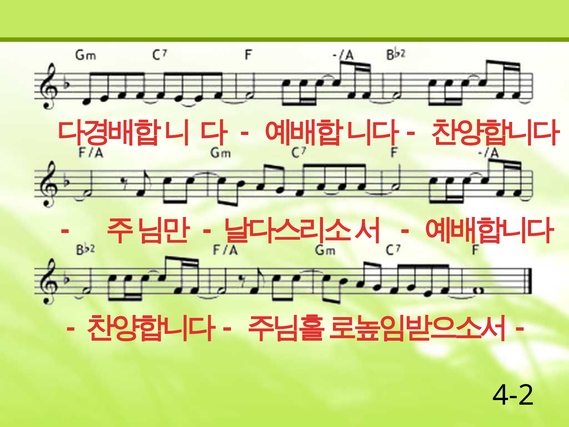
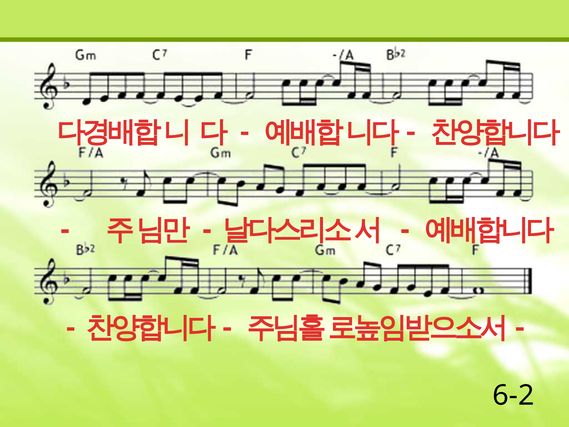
4-2: 4-2 -> 6-2 (513, 395)
